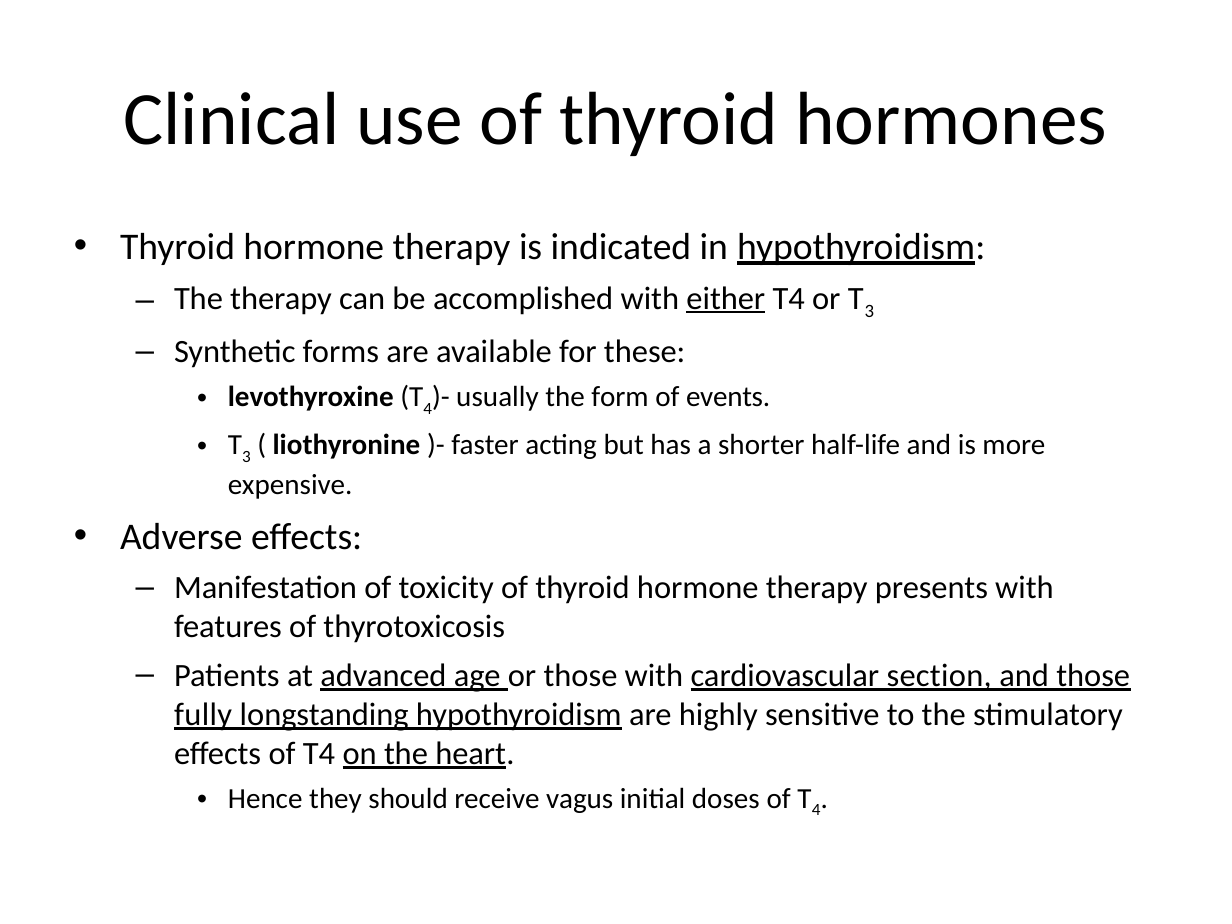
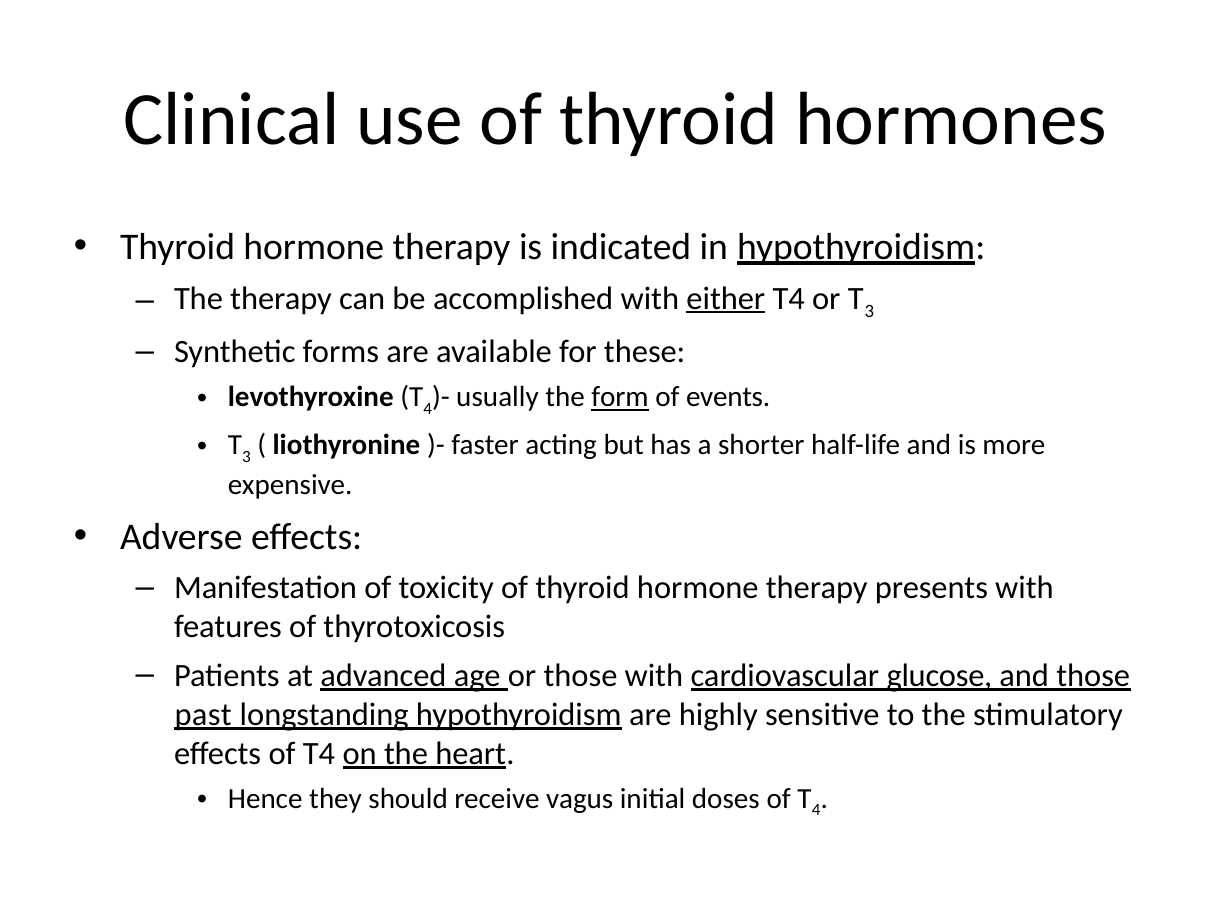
form underline: none -> present (620, 397)
section: section -> glucose (939, 676)
fully: fully -> past (203, 715)
